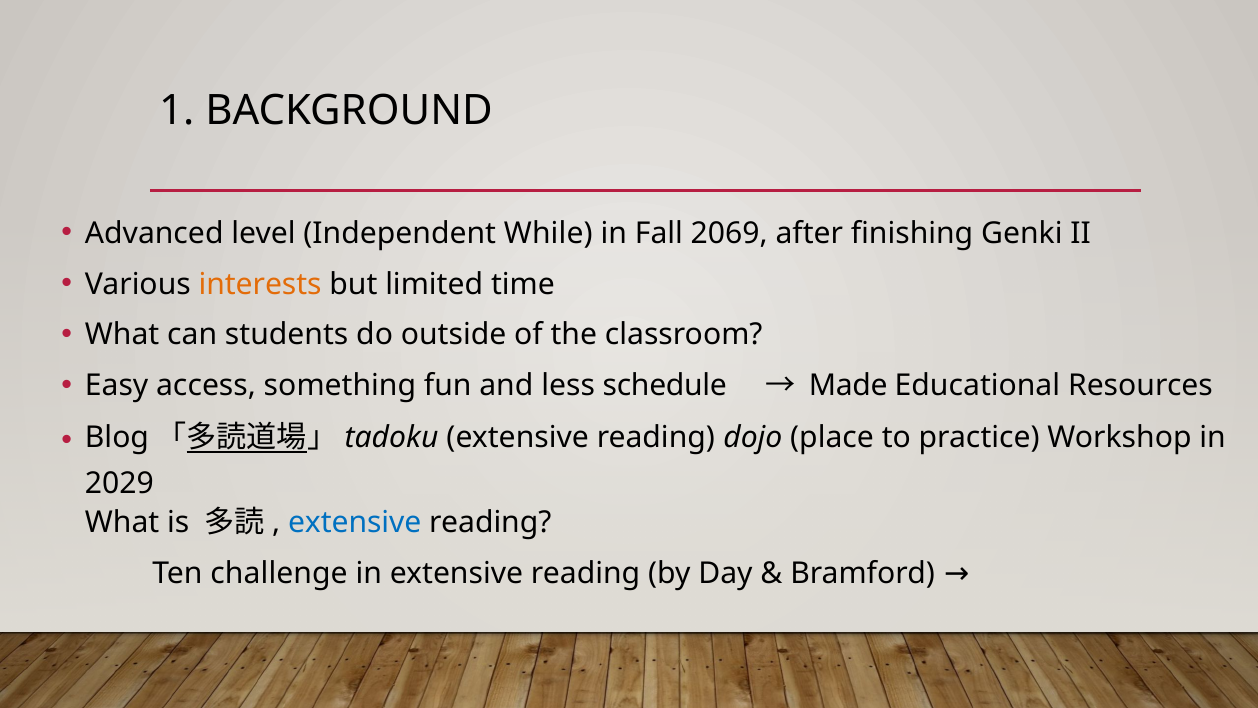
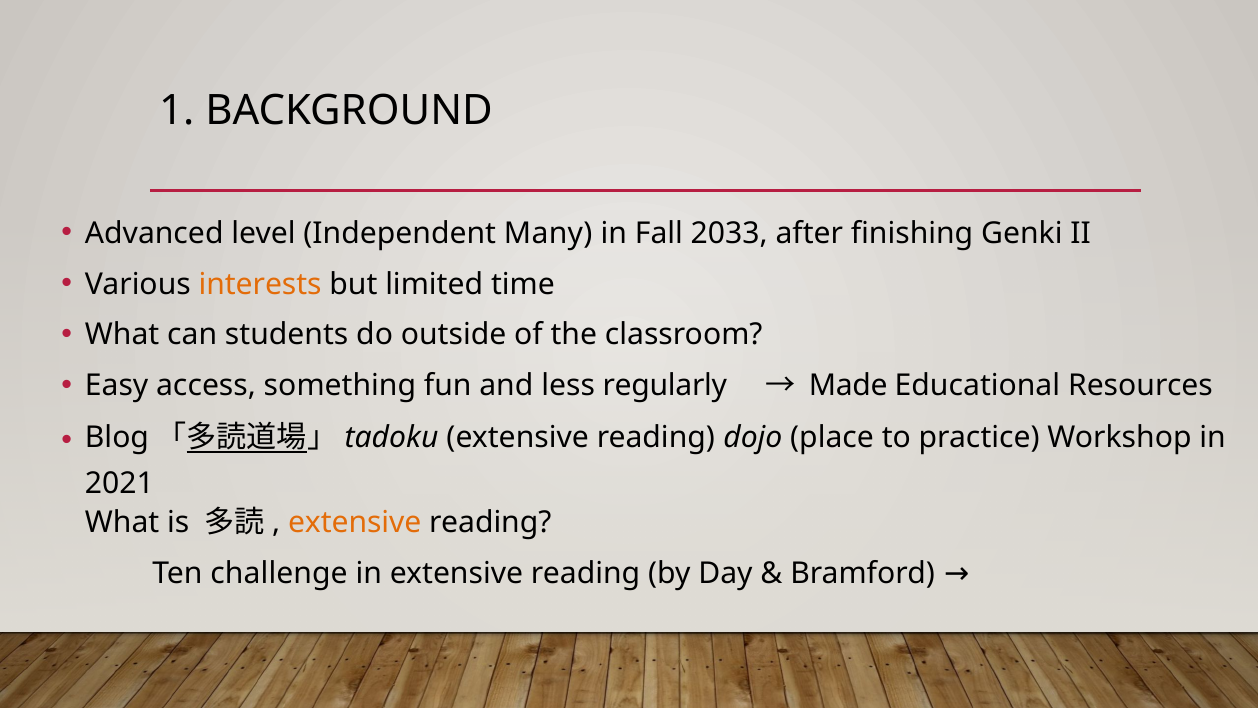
While: While -> Many (548, 233)
2069: 2069 -> 2033 (729, 233)
schedule: schedule -> regularly (665, 386)
2029: 2029 -> 2021 (119, 484)
extensive colour: blue -> orange (355, 523)
